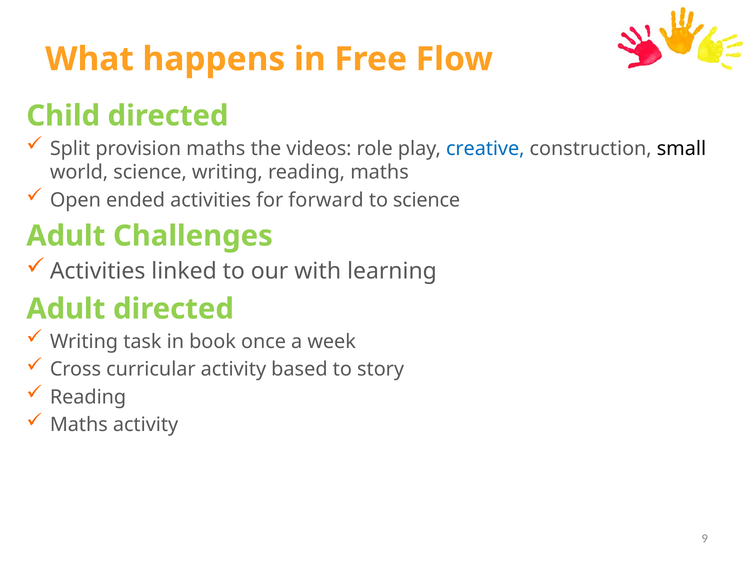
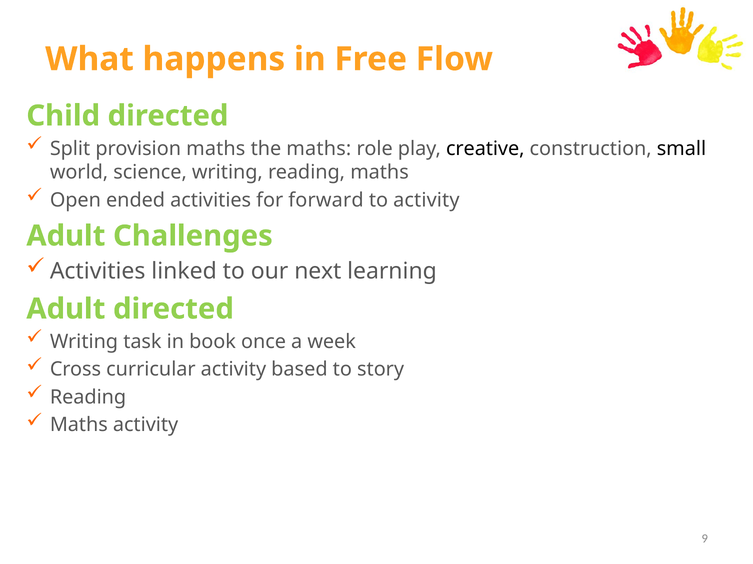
the videos: videos -> maths (319, 149)
creative colour: blue -> black (485, 149)
to science: science -> activity (426, 200)
with: with -> next (318, 272)
